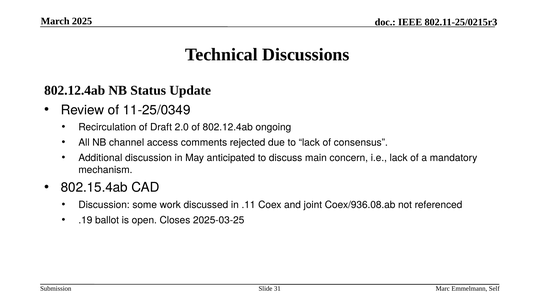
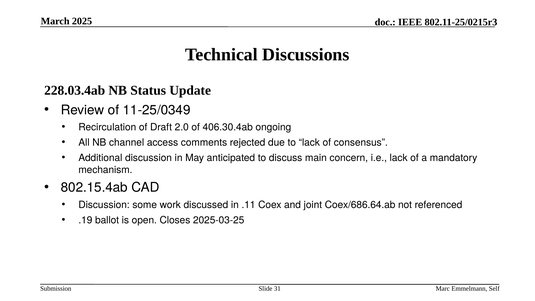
802.12.4ab: 802.12.4ab -> 228.03.4ab (75, 91)
of 802.12.4ab: 802.12.4ab -> 406.30.4ab (228, 127)
Coex/936.08.ab: Coex/936.08.ab -> Coex/686.64.ab (360, 205)
